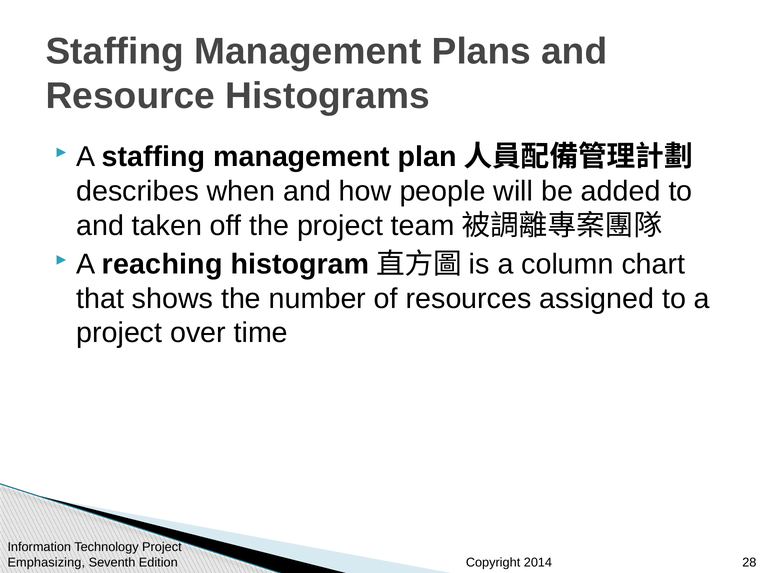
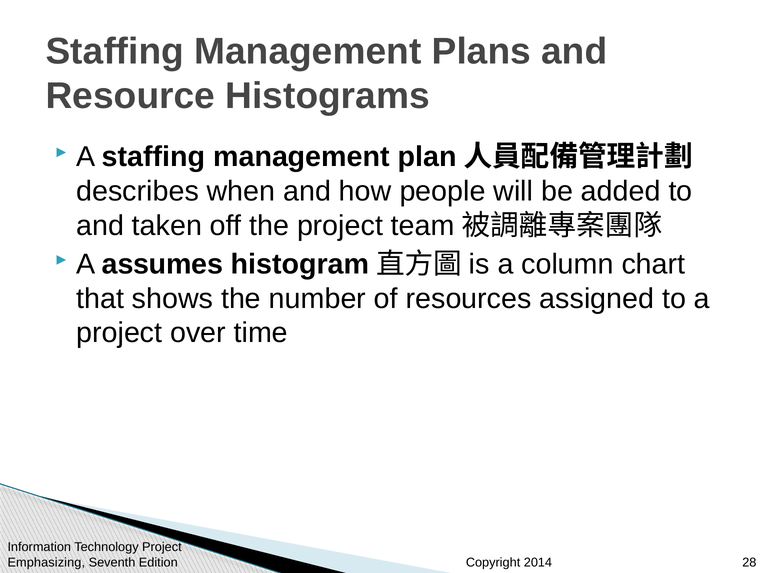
reaching: reaching -> assumes (162, 264)
